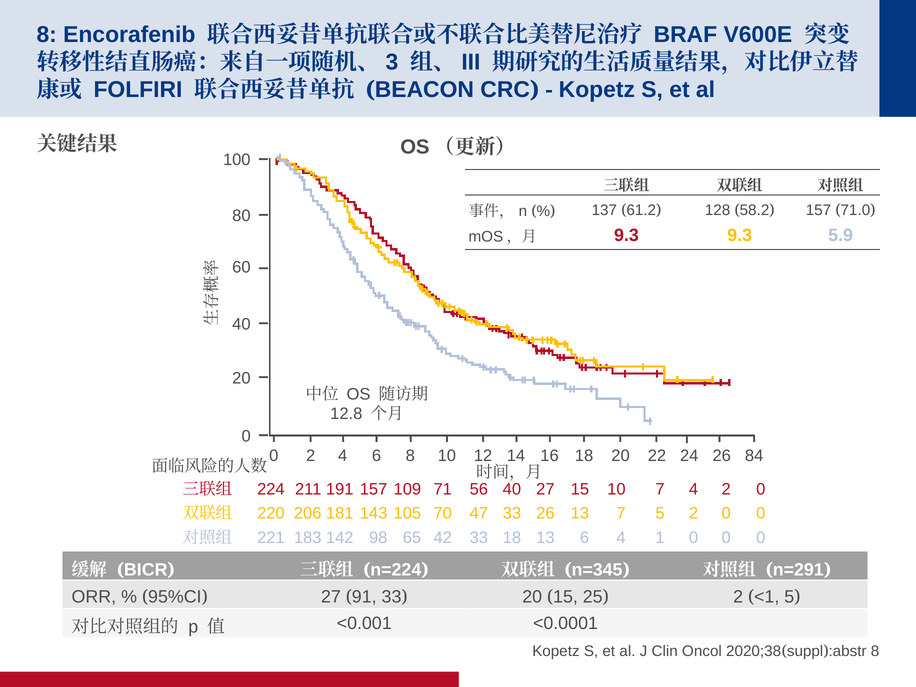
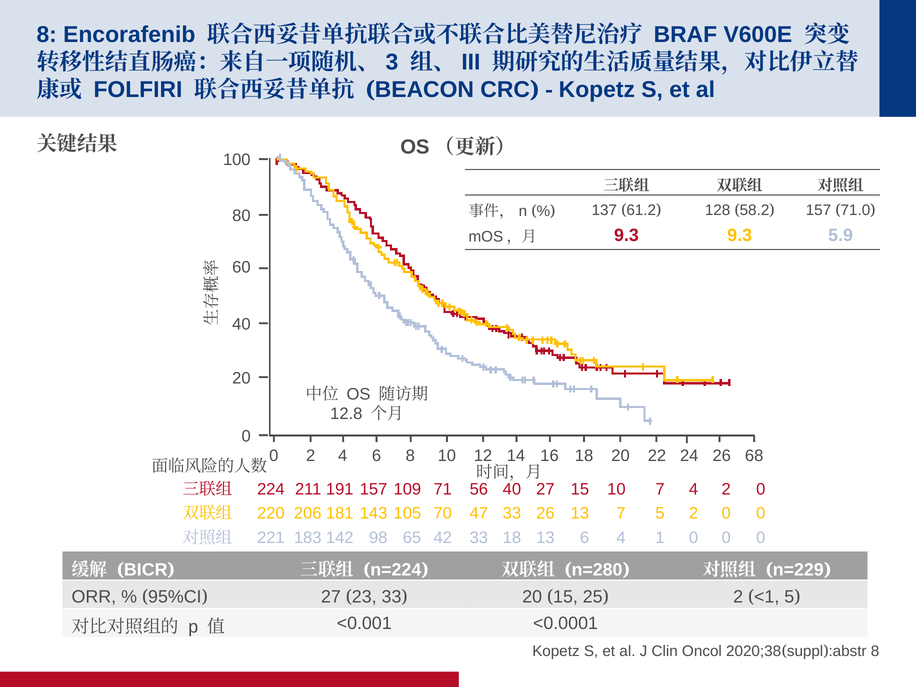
84: 84 -> 68 (754, 456)
n=345: n=345 -> n=280 (597, 570)
n=291: n=291 -> n=229 (798, 570)
91: 91 -> 23 (364, 597)
